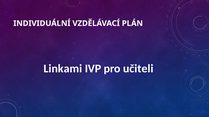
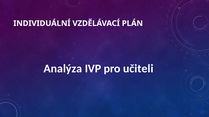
Linkami: Linkami -> Analýza (63, 69)
